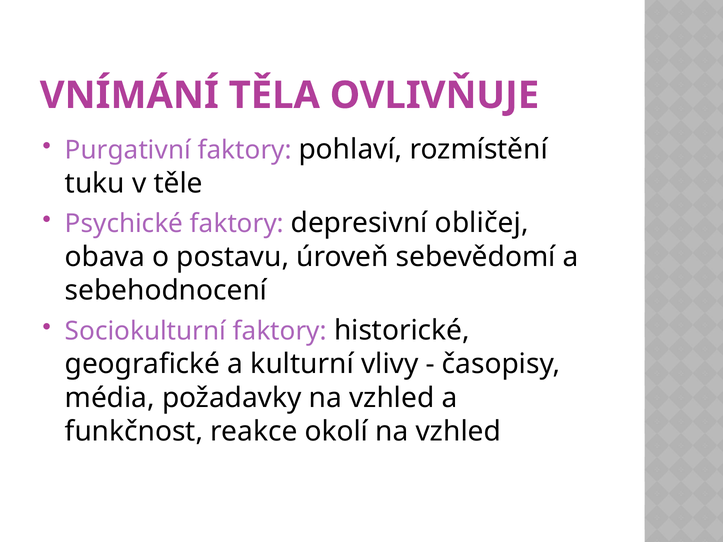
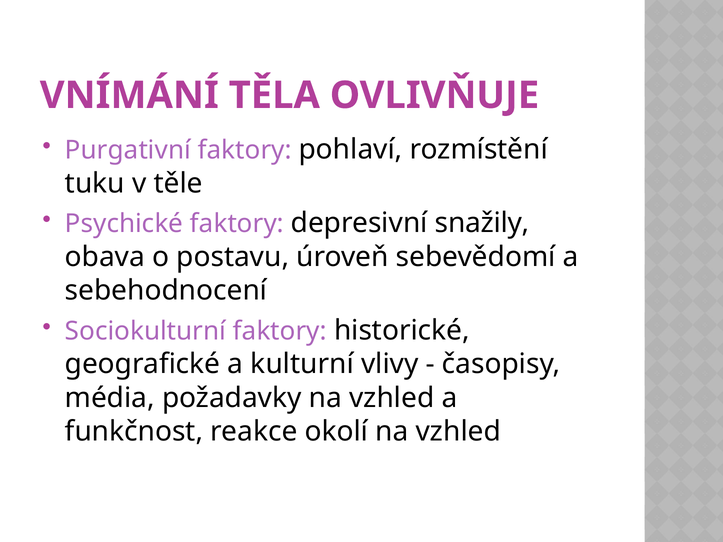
obličej: obličej -> snažily (482, 223)
